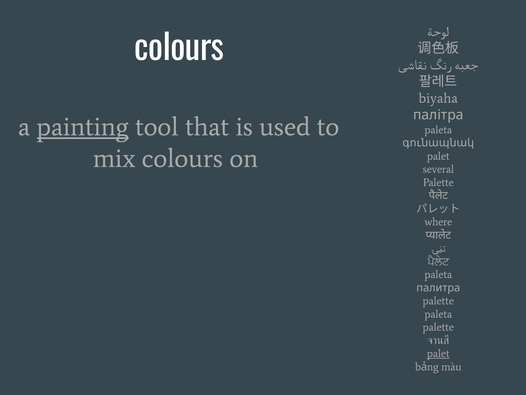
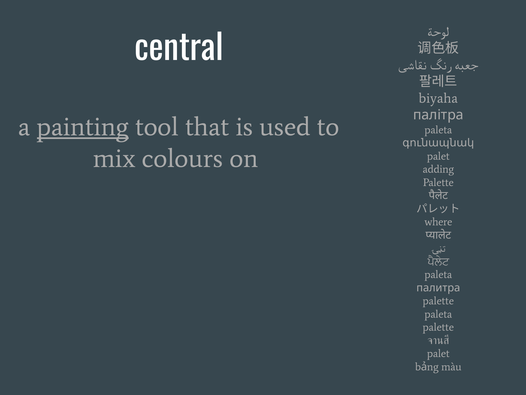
colours: colours -> central (179, 48)
several: several -> adding (438, 169)
palet underline: present -> none (438, 353)
